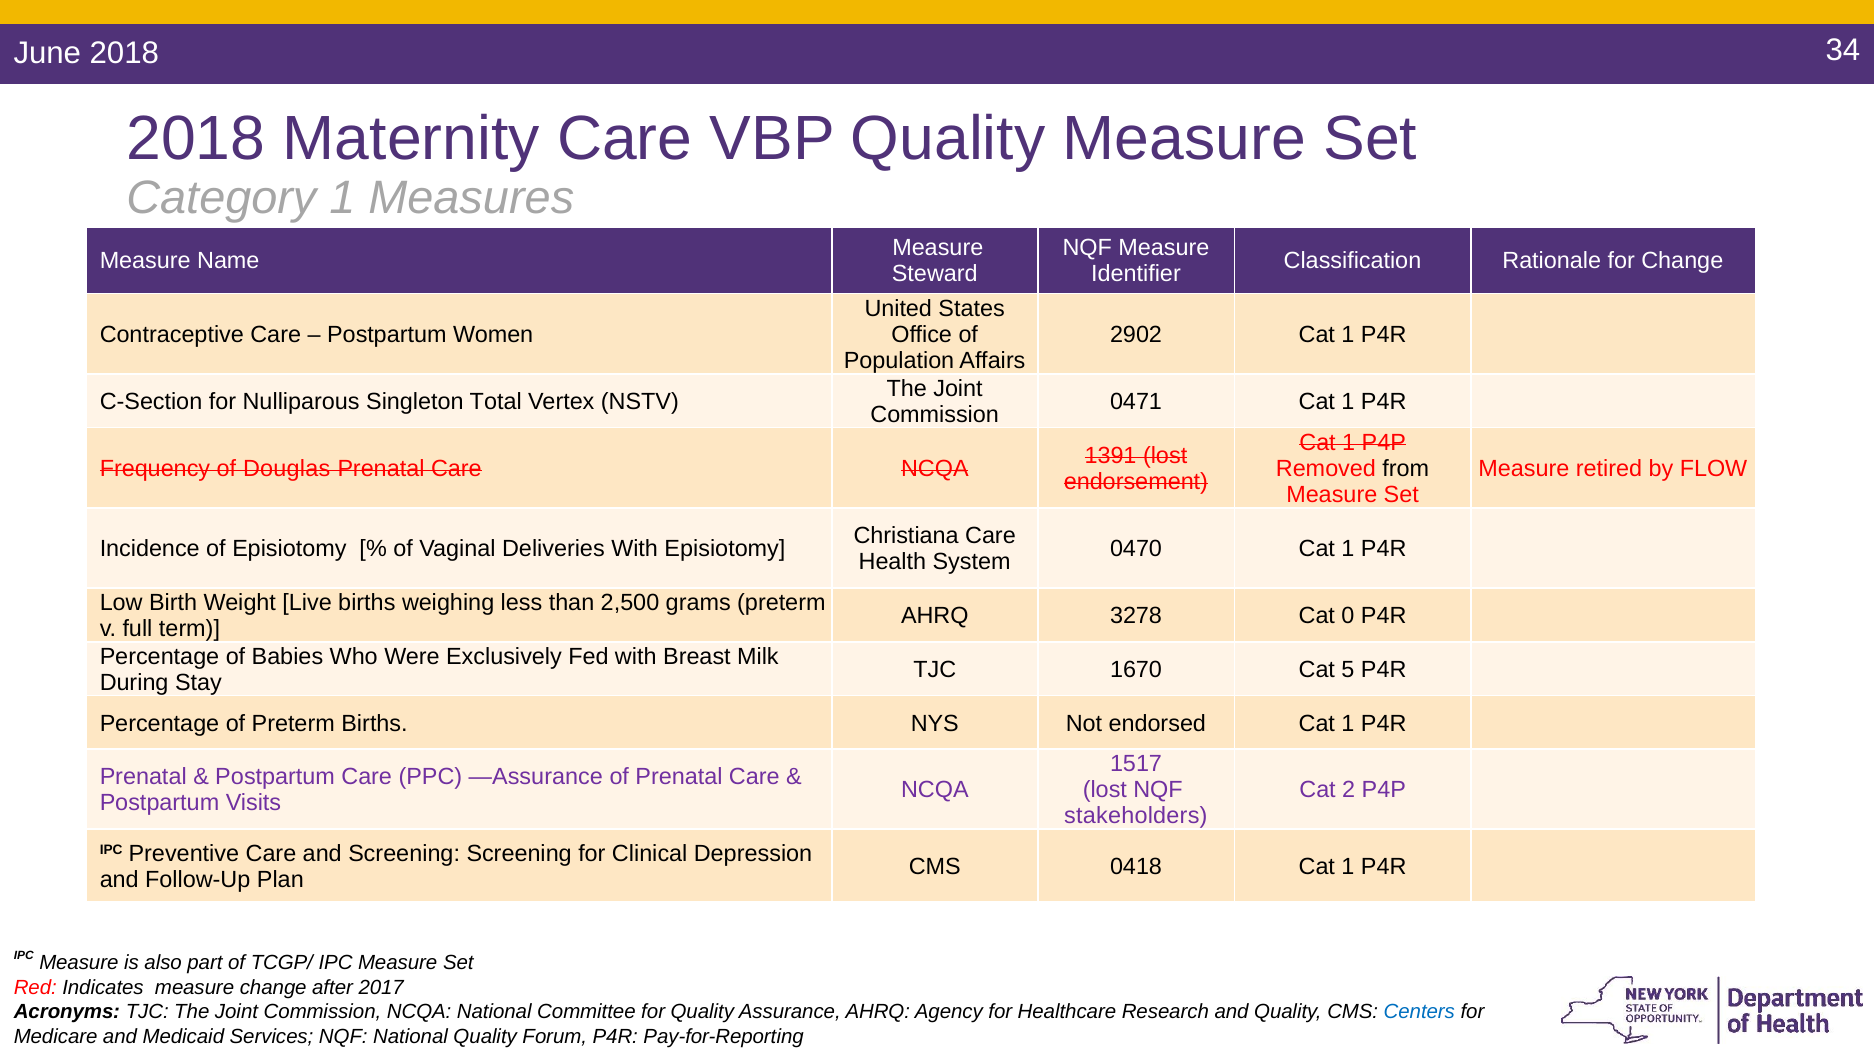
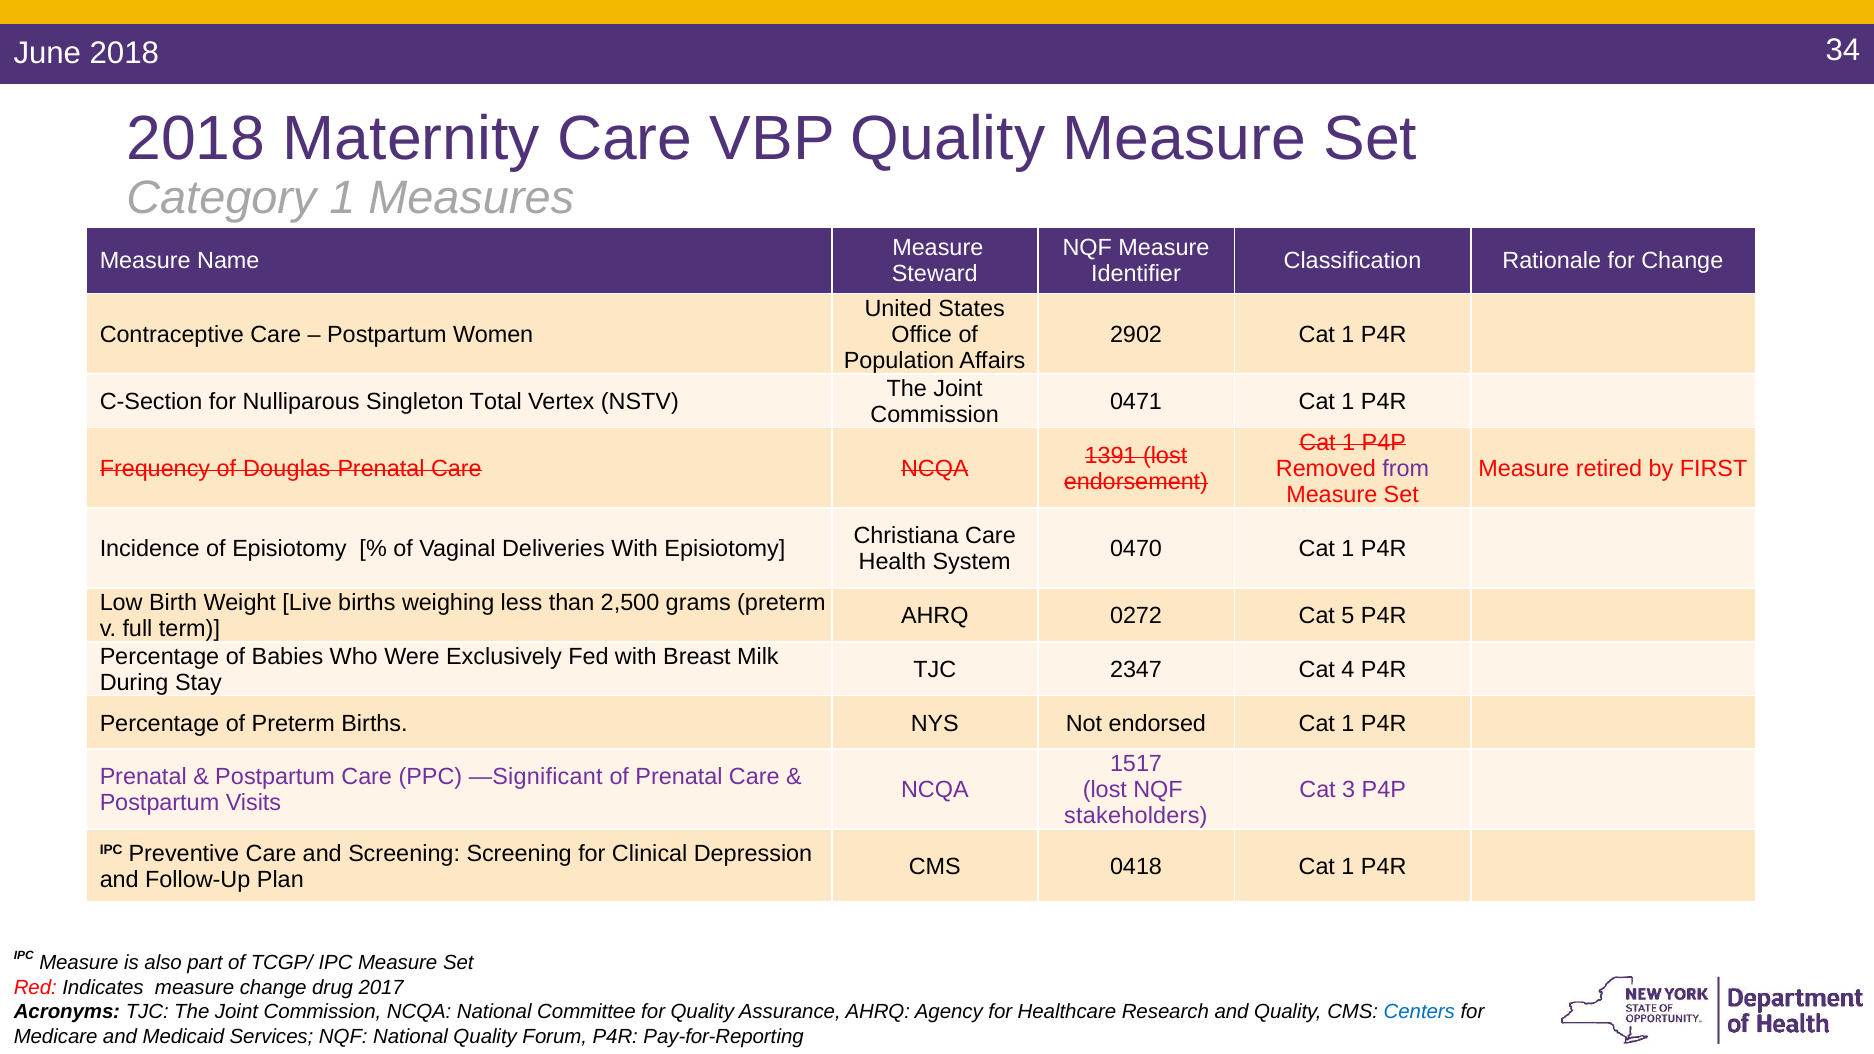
from colour: black -> purple (1406, 469)
FLOW: FLOW -> FIRST (1714, 469)
3278: 3278 -> 0272 (1136, 616)
0: 0 -> 5 (1348, 616)
1670: 1670 -> 2347 (1136, 670)
5: 5 -> 4 (1348, 670)
—Assurance: —Assurance -> —Significant (536, 777)
2: 2 -> 3 (1349, 790)
after: after -> drug (333, 987)
